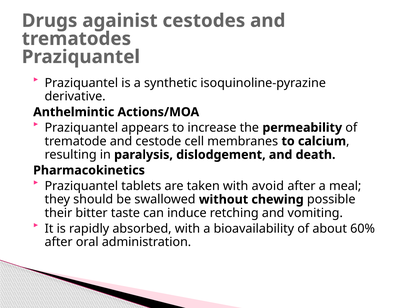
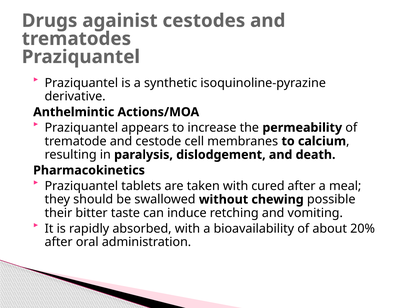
avoid: avoid -> cured (268, 186)
60%: 60% -> 20% (363, 228)
